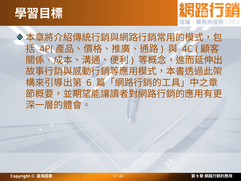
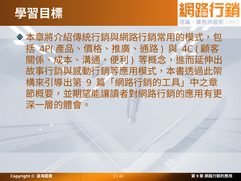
6: 6 -> 9 (89, 83)
